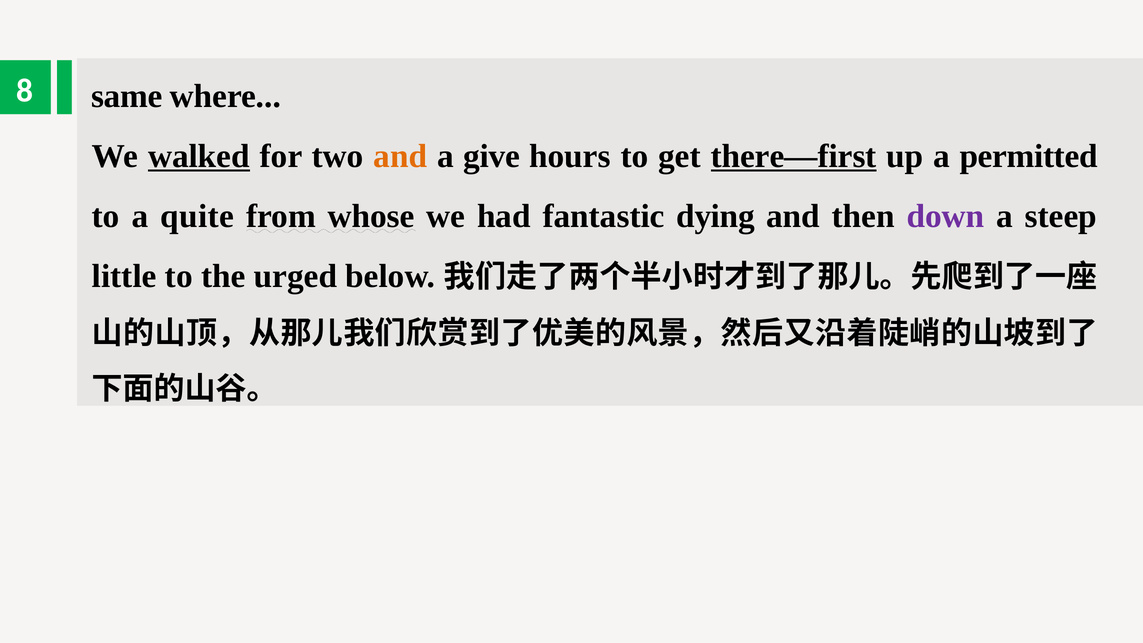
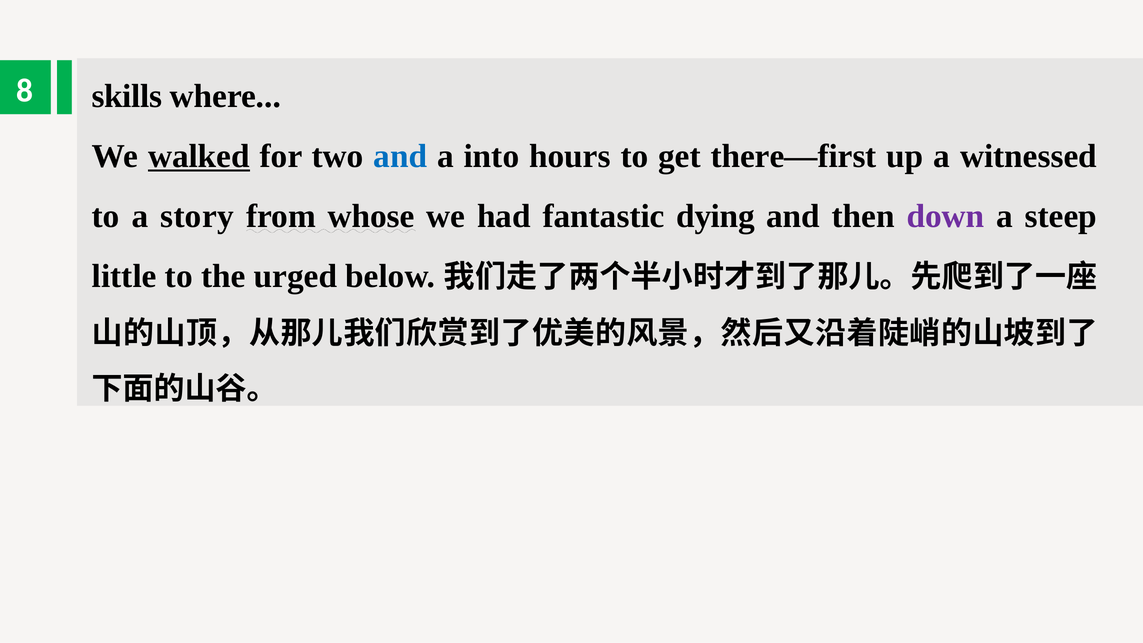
same: same -> skills (127, 96)
and colour: orange -> blue (400, 156)
give: give -> into (491, 156)
there—first underline: present -> none (794, 156)
permitted: permitted -> witnessed (1028, 156)
quite: quite -> story (197, 216)
